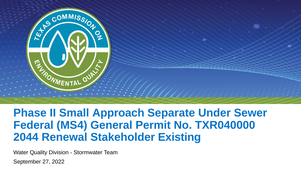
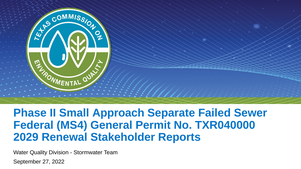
Under: Under -> Failed (214, 113)
2044: 2044 -> 2029 (26, 137)
Existing: Existing -> Reports (179, 137)
